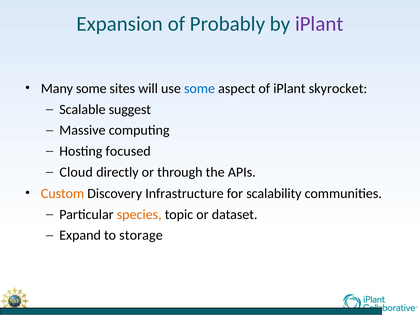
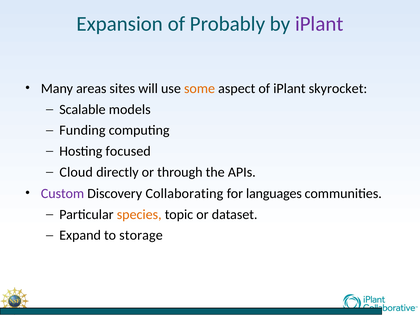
Many some: some -> areas (91, 89)
some colour: blue -> orange (200, 89)
suggest: suggest -> models (130, 109)
Massive: Massive -> Funding (82, 130)
Custom colour: orange -> purple (63, 194)
Infrastructure: Infrastructure -> Collaborating (184, 194)
scalability: scalability -> languages (274, 194)
